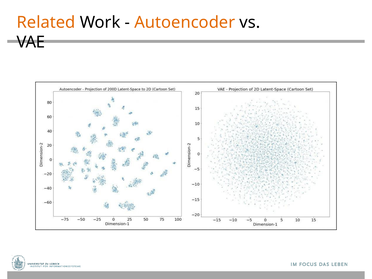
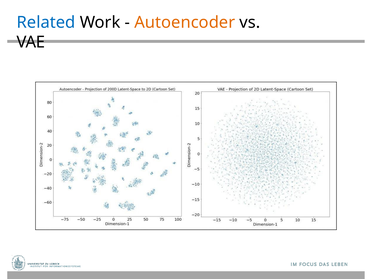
Related colour: orange -> blue (46, 22)
